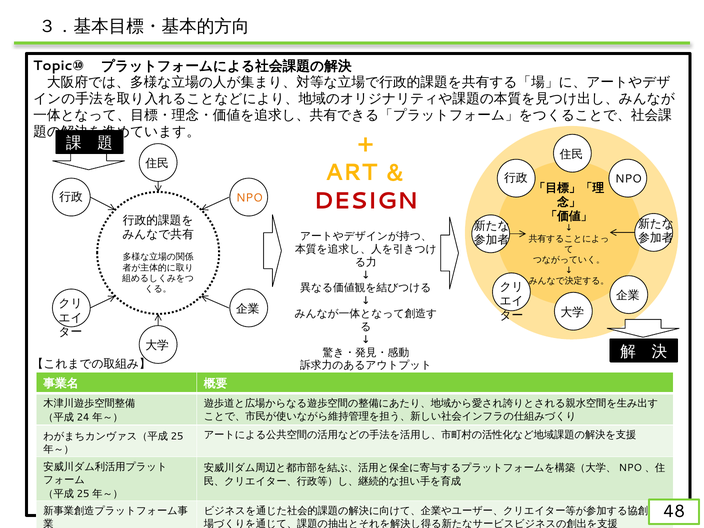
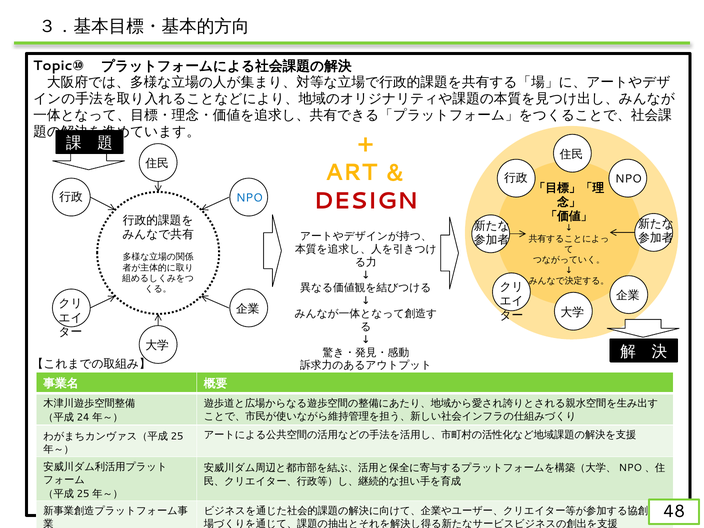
NPO colour: orange -> blue (249, 198)
